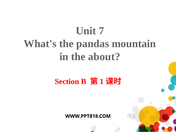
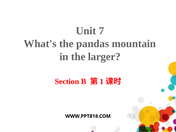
about: about -> larger (104, 57)
